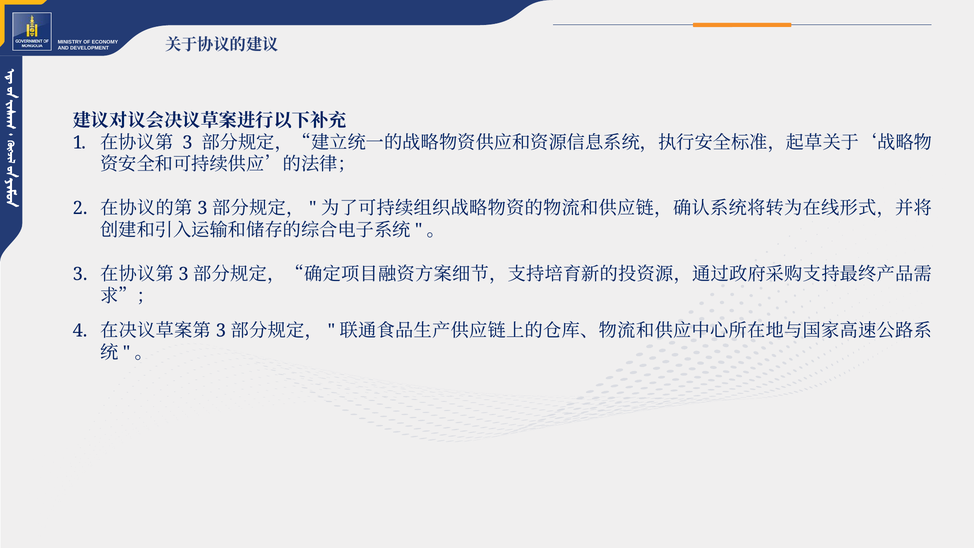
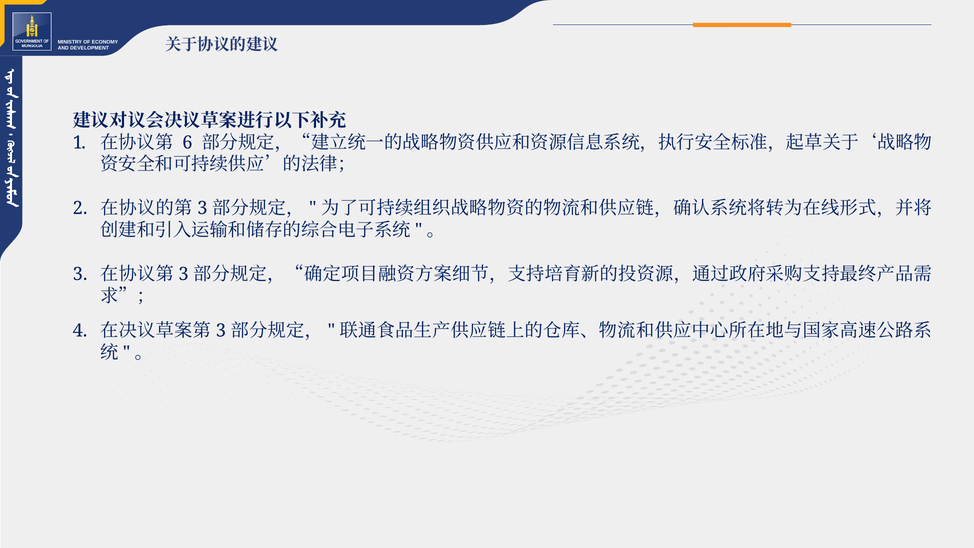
3: 3 -> 6 (187, 143)
